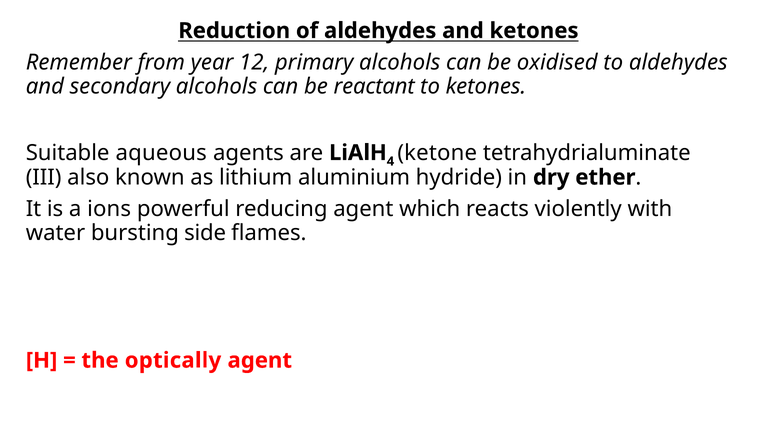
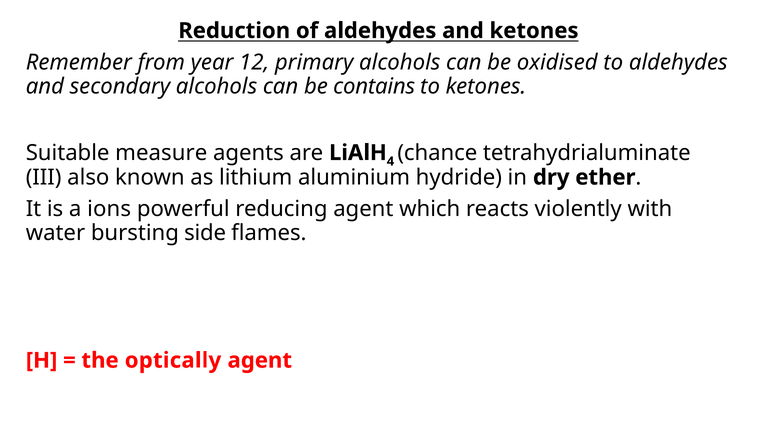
reactant: reactant -> contains (374, 87)
aqueous: aqueous -> measure (161, 153)
ketone: ketone -> chance (437, 153)
